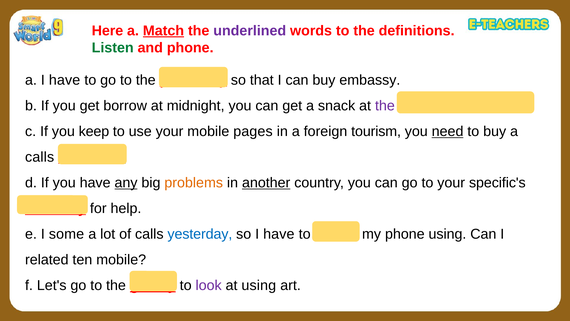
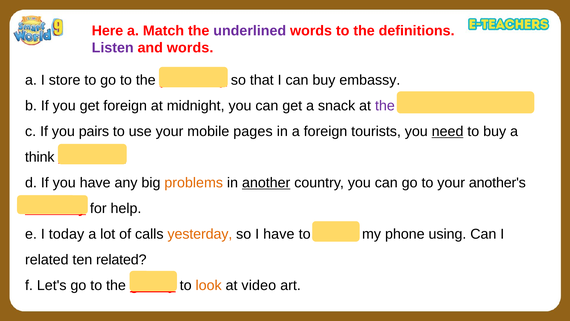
Match underline: present -> none (163, 31)
Listen colour: green -> purple (113, 48)
and phone: phone -> words (190, 48)
a I have: have -> store (65, 80)
get borrow: borrow -> foreign (125, 106)
keep: keep -> pairs (94, 131)
tourism: tourism -> tourists (376, 131)
calls: calls -> think (40, 157)
any underline: present -> none (126, 183)
specific's: specific's -> another's (497, 183)
some: some -> today (67, 234)
yesterday colour: blue -> orange (200, 234)
ten mobile: mobile -> related (121, 260)
look colour: purple -> orange (209, 285)
at using: using -> video (259, 285)
